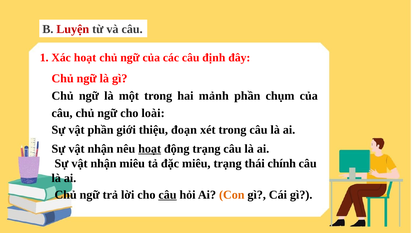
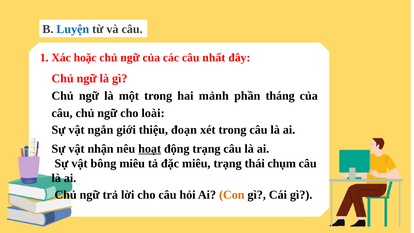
Luyện colour: red -> blue (73, 29)
Xác hoạt: hoạt -> hoặc (85, 58)
định: định -> nhất (214, 58)
chụm: chụm -> tháng (280, 96)
vật phần: phần -> ngắn (100, 130)
nhận: nhận -> bông (103, 163)
chính: chính -> chụm (282, 163)
câu underline: present -> none (168, 195)
